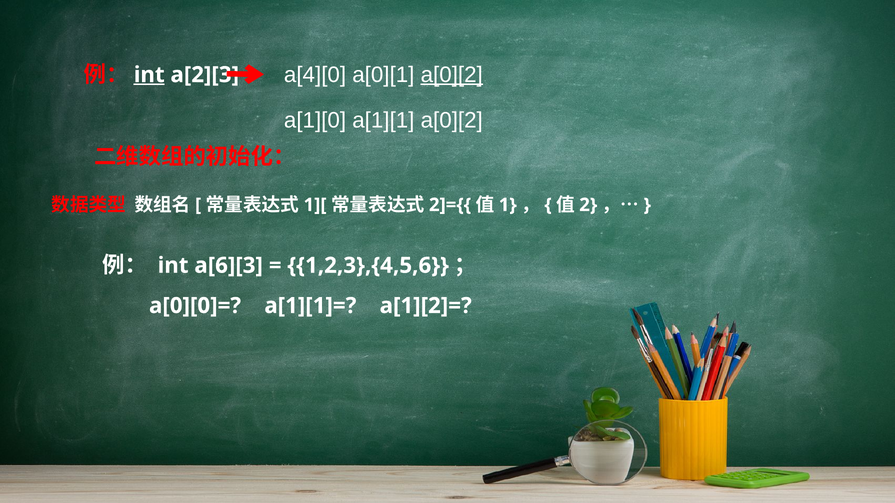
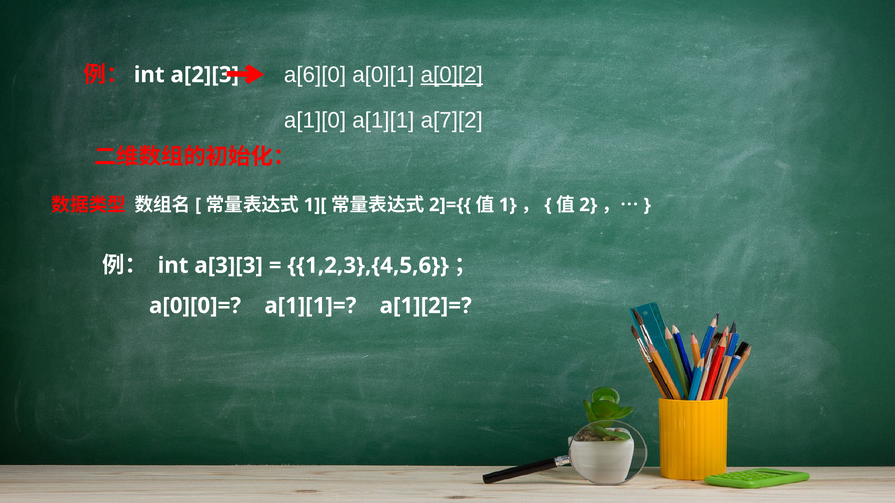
int underline: present -> none (149, 75)
a[4][0: a[4][0 -> a[6][0 (315, 75)
a[1][1 a[0][2: a[0][2 -> a[7][2 (452, 120)
a[6][3: a[6][3 -> a[3][3 (229, 266)
